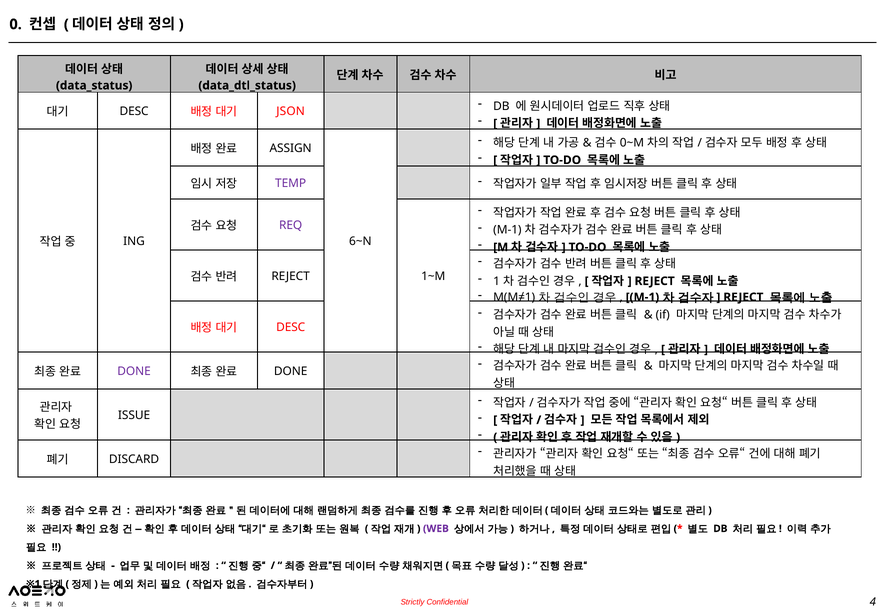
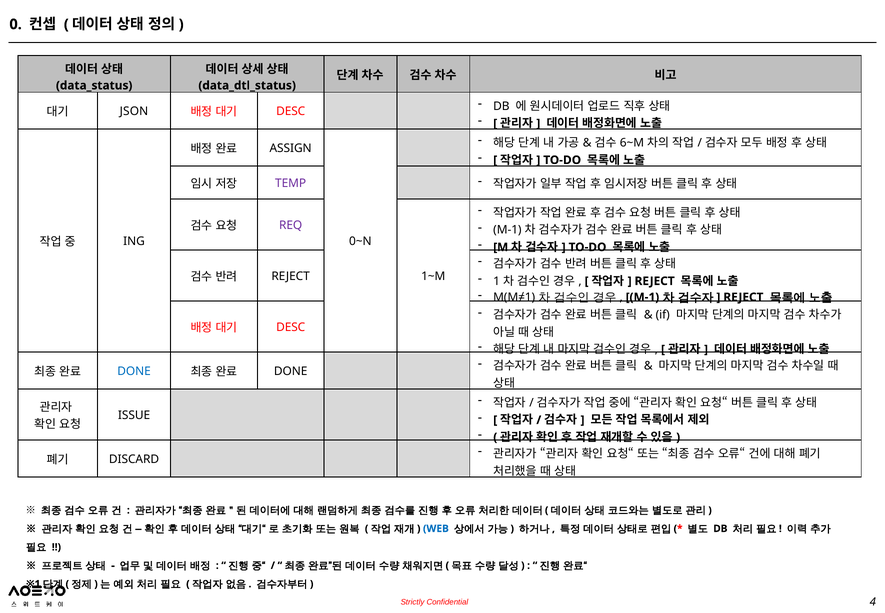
DESC: DESC -> JSON (134, 111)
JSON: JSON -> DESC (291, 111)
0~M: 0~M -> 6~M (632, 143)
6~N: 6~N -> 0~N (360, 241)
DONE colour: purple -> blue (134, 371)
WEB colour: purple -> blue (436, 528)
